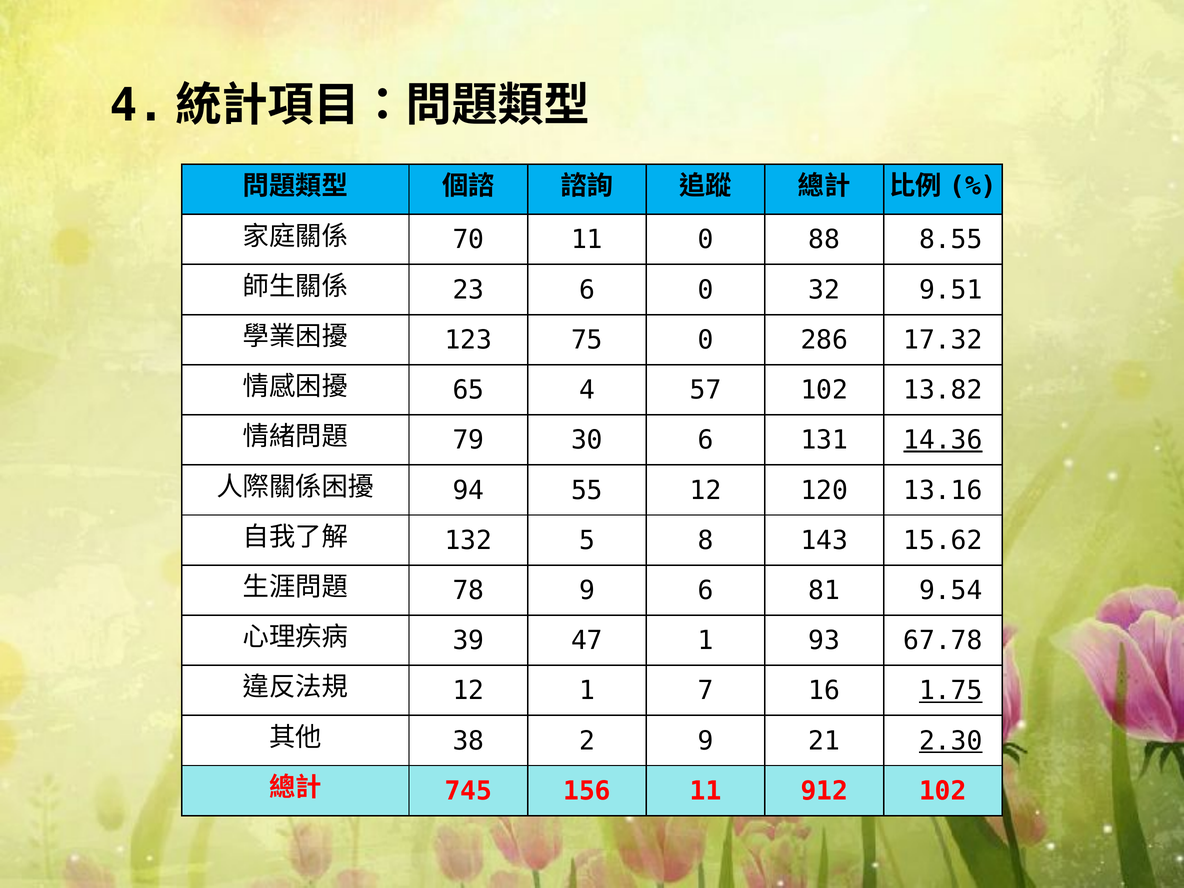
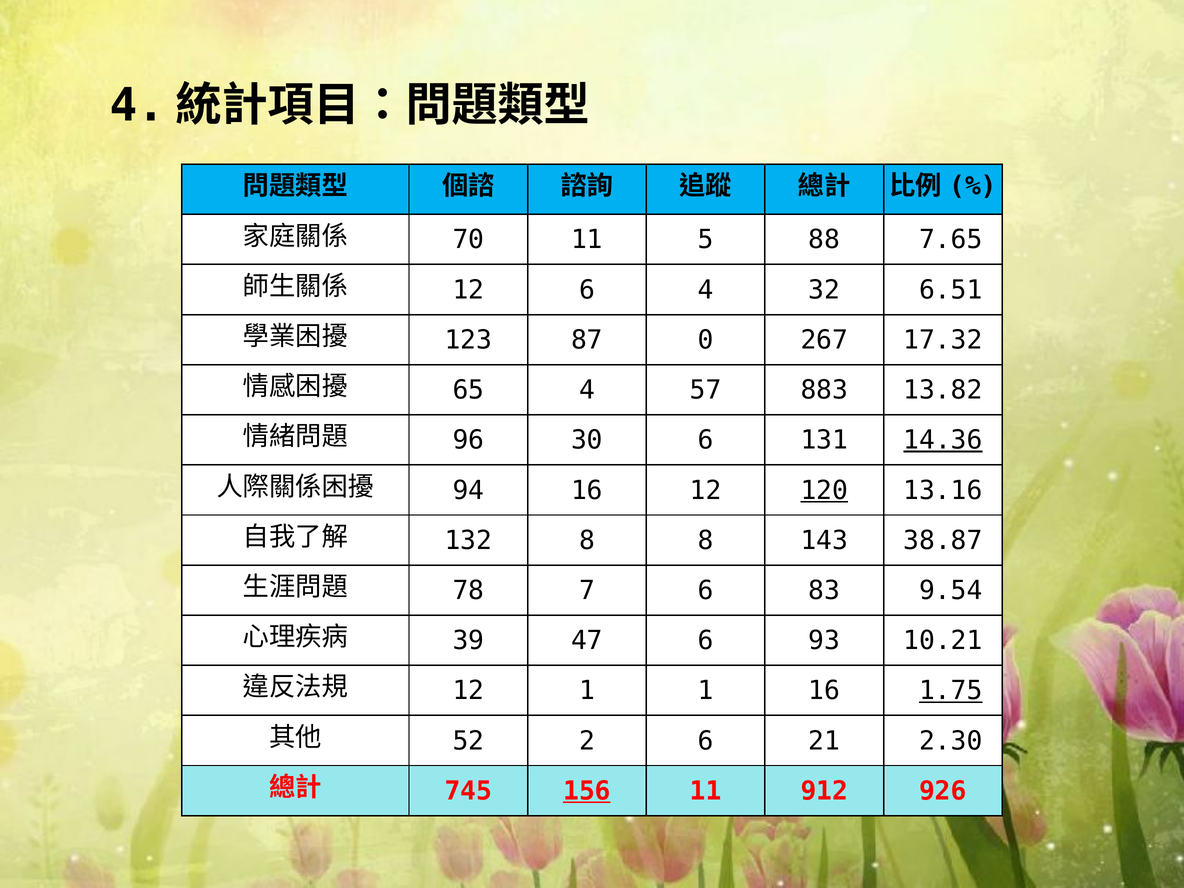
11 0: 0 -> 5 (706, 240)
8.55: 8.55 -> 7.65 (951, 240)
23: 23 -> 12 (468, 290)
6 0: 0 -> 4 (706, 290)
9.51: 9.51 -> 6.51 (951, 290)
75: 75 -> 87 (587, 340)
286: 286 -> 267 (824, 340)
57 102: 102 -> 883 (824, 390)
79: 79 -> 96 (468, 440)
94 55: 55 -> 16 (587, 490)
120 underline: none -> present (824, 490)
132 5: 5 -> 8 (587, 540)
15.62: 15.62 -> 38.87 (943, 540)
78 9: 9 -> 7 (587, 591)
81: 81 -> 83 (824, 591)
47 1: 1 -> 6 (706, 641)
67.78: 67.78 -> 10.21 (943, 641)
1 7: 7 -> 1 (706, 691)
38: 38 -> 52 (468, 741)
2 9: 9 -> 6 (706, 741)
2.30 underline: present -> none (951, 741)
156 underline: none -> present (587, 791)
912 102: 102 -> 926 (943, 791)
